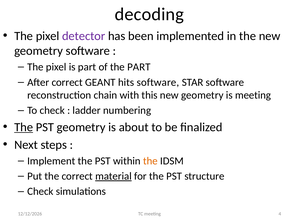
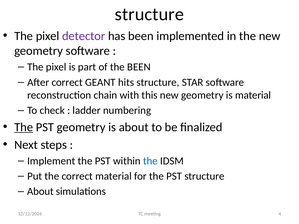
decoding: decoding -> structure (149, 14)
the PART: PART -> BEEN (139, 67)
hits software: software -> structure (158, 82)
is meeting: meeting -> material (253, 95)
the colour: orange -> blue (150, 161)
material underline: present -> none (113, 176)
Check: Check -> About (40, 192)
